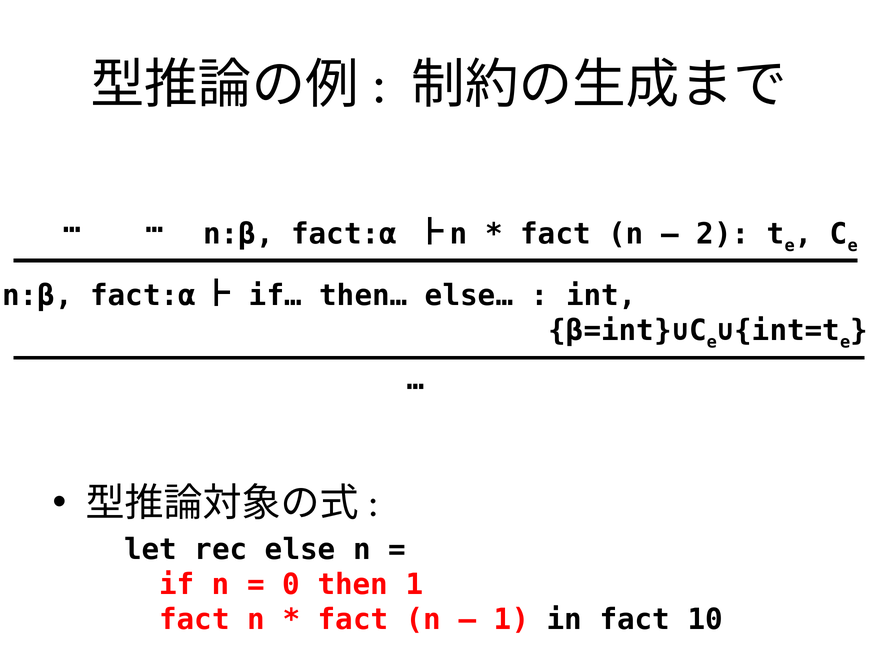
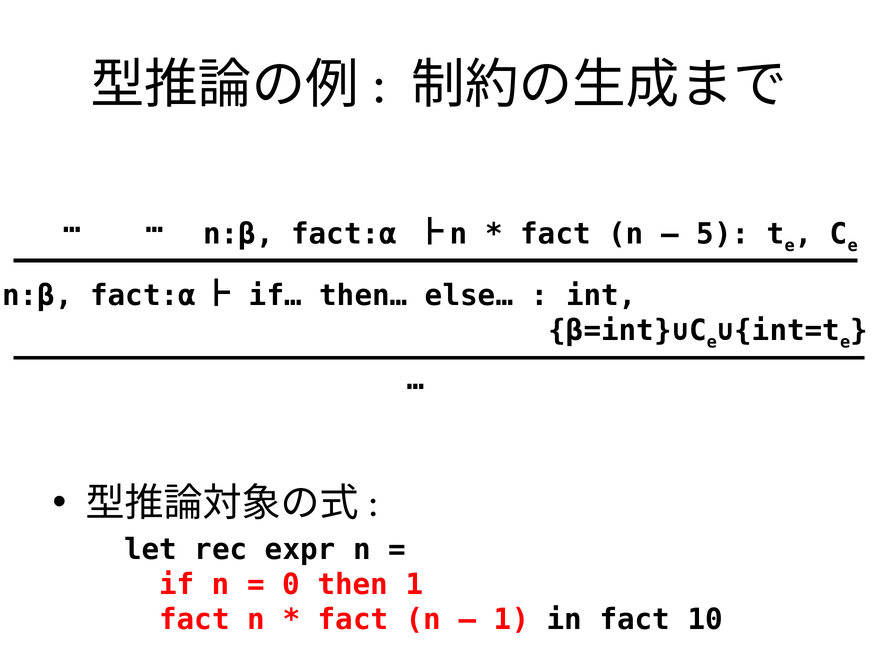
2: 2 -> 5 (723, 234)
else: else -> expr (300, 550)
